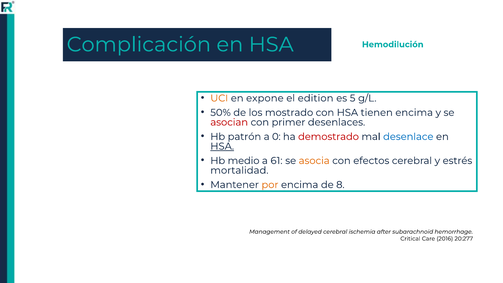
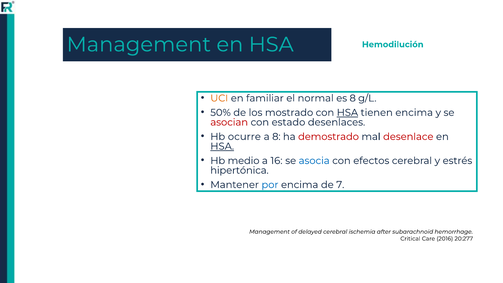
Complicación: Complicación -> Management (139, 45)
expone: expone -> familiar (265, 98)
edition: edition -> normal (316, 98)
es 5: 5 -> 8 (353, 98)
HSA underline: none -> present (347, 113)
primer: primer -> estado (288, 122)
patrón: patrón -> ocurre (244, 137)
a 0: 0 -> 8 (276, 137)
desenlace colour: blue -> red (408, 137)
61: 61 -> 16 (276, 161)
asocia colour: orange -> blue (314, 161)
mortalidad: mortalidad -> hipertónica (239, 170)
por colour: orange -> blue (270, 185)
8: 8 -> 7 (340, 185)
